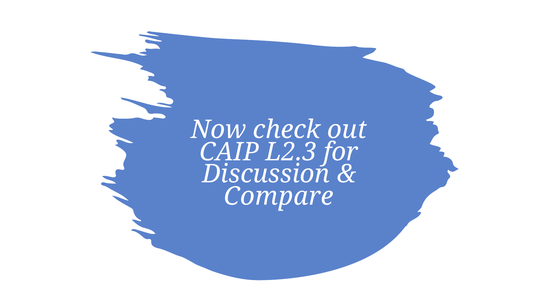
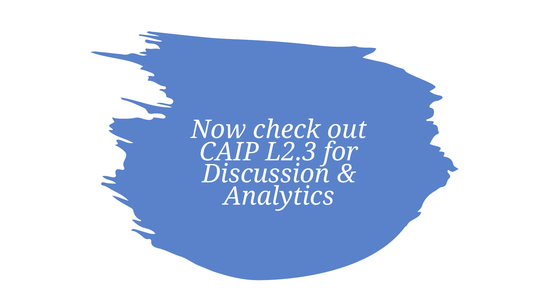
Compare: Compare -> Analytics (279, 196)
